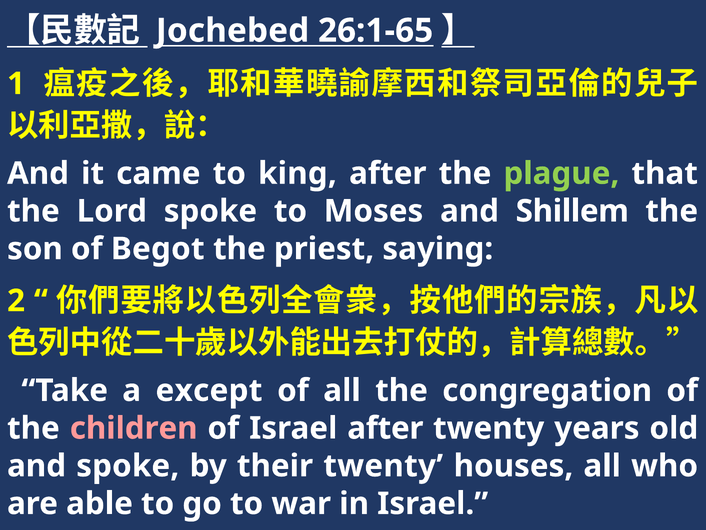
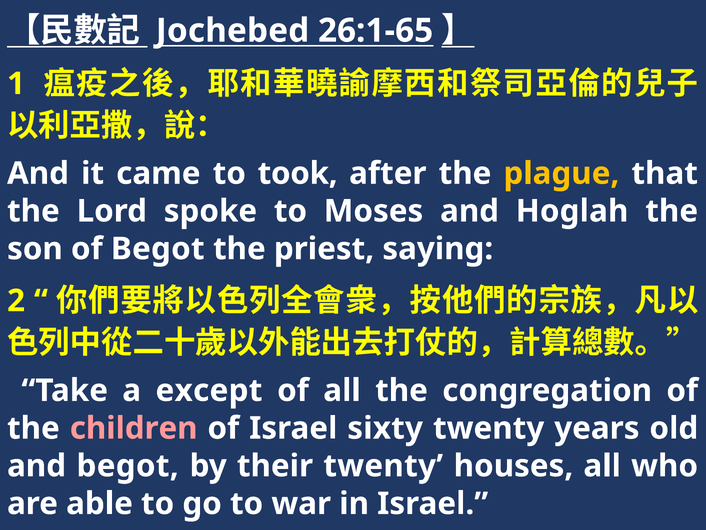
king: king -> took (298, 173)
plague colour: light green -> yellow (561, 173)
Shillem: Shillem -> Hoglah (572, 211)
Israel after: after -> sixty (385, 428)
and spoke: spoke -> begot (128, 466)
